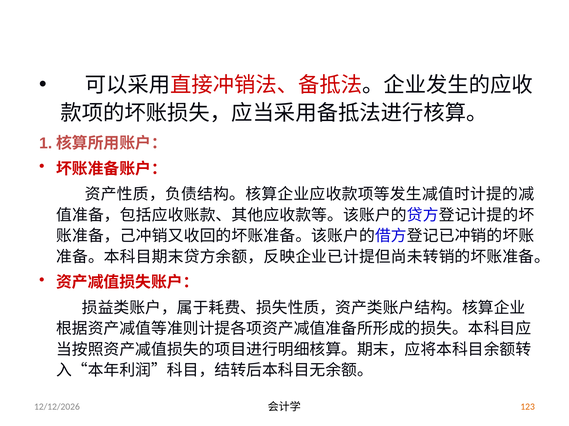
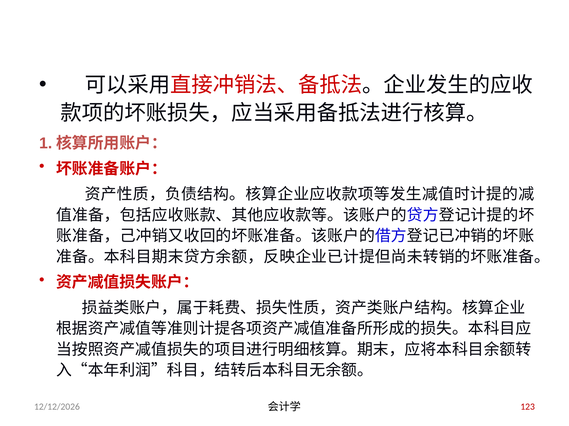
123 colour: orange -> red (528, 407)
